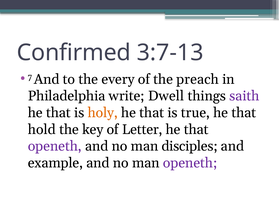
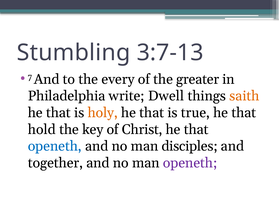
Confirmed: Confirmed -> Stumbling (74, 53)
preach: preach -> greater (198, 79)
saith colour: purple -> orange (244, 96)
Letter: Letter -> Christ (142, 130)
openeth colour: purple -> blue (55, 146)
example: example -> together (55, 163)
